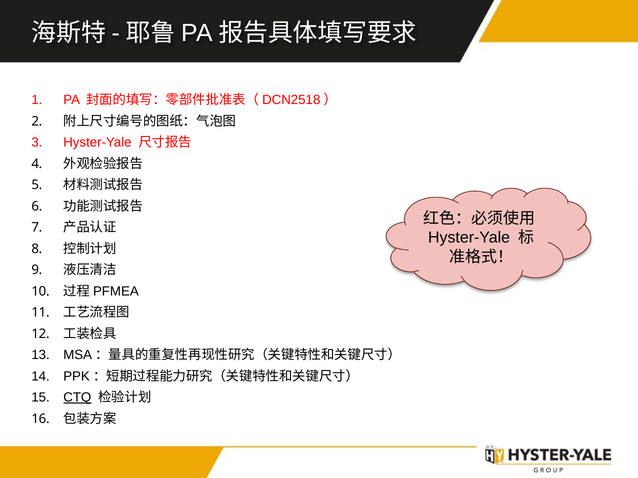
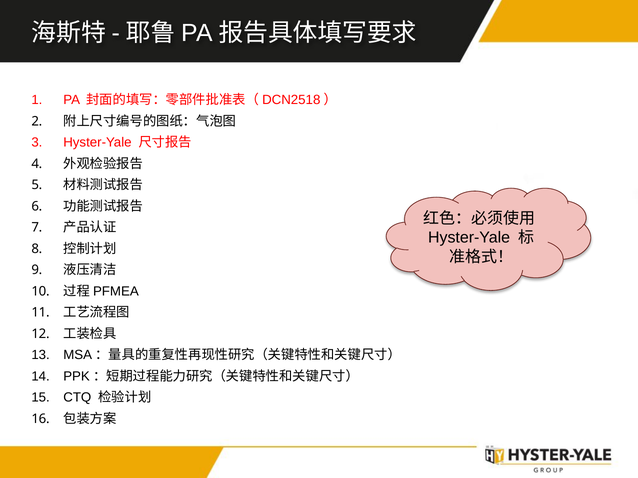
CTQ underline: present -> none (77, 398)
